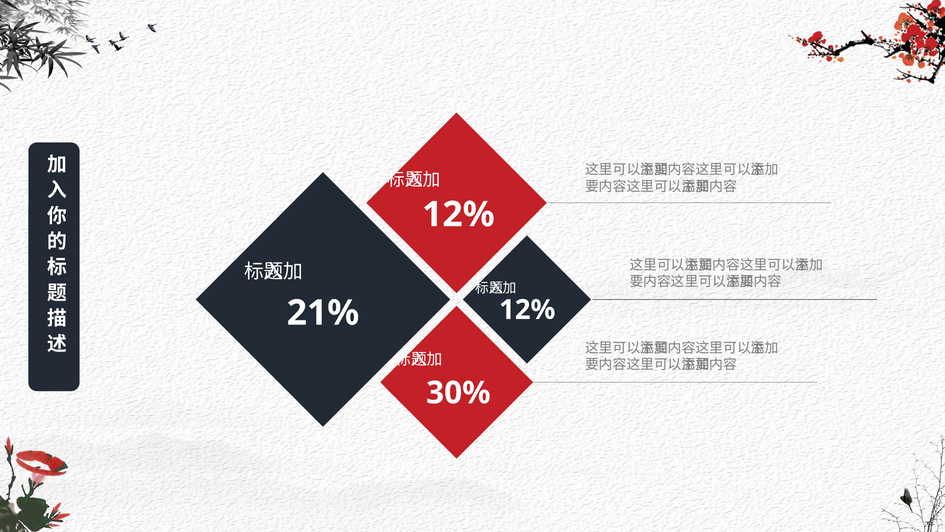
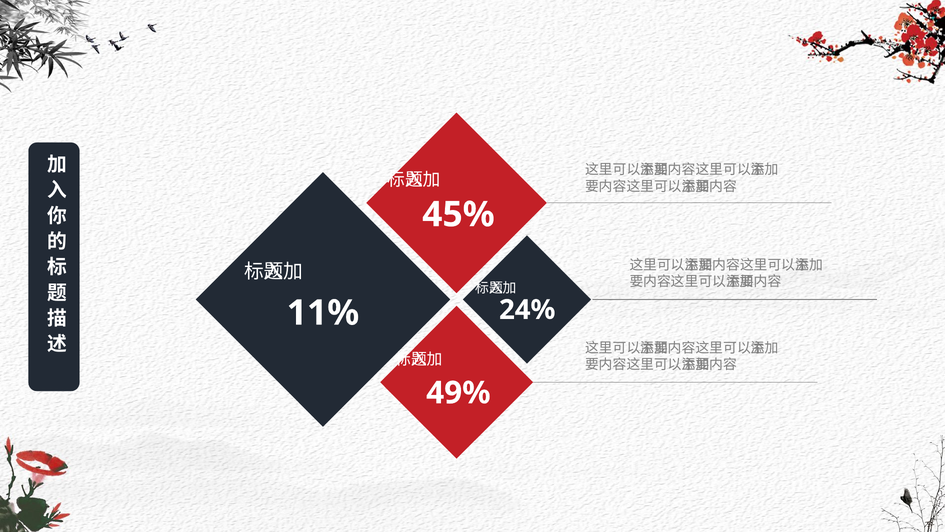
12%: 12% -> 45% (458, 214)
12%: 12% -> 24% (527, 310)
21%: 21% -> 11% (323, 313)
30%: 30% -> 49% (458, 393)
